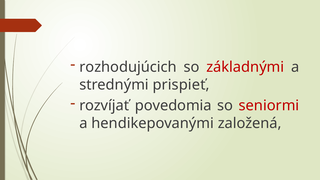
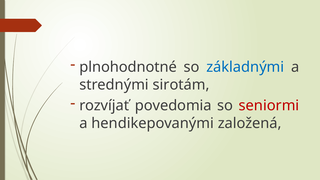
rozhodujúcich: rozhodujúcich -> plnohodnotné (128, 67)
základnými colour: red -> blue (245, 67)
prispieť: prispieť -> sirotám (181, 85)
